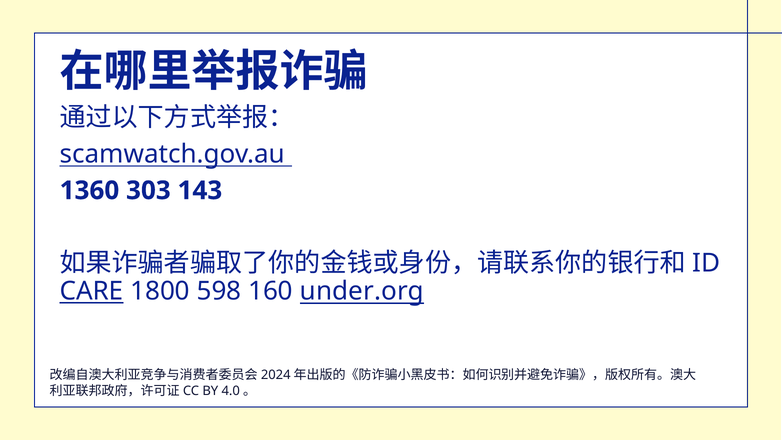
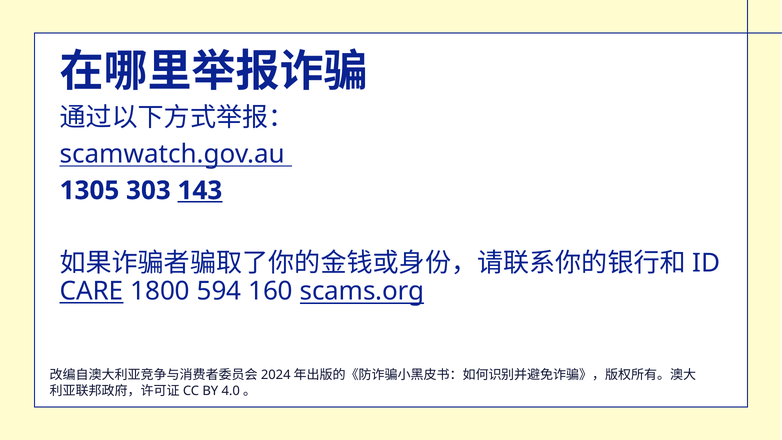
1360: 1360 -> 1305 (89, 190)
143 underline: none -> present (200, 190)
598: 598 -> 594 (219, 291)
under.org: under.org -> scams.org (362, 291)
